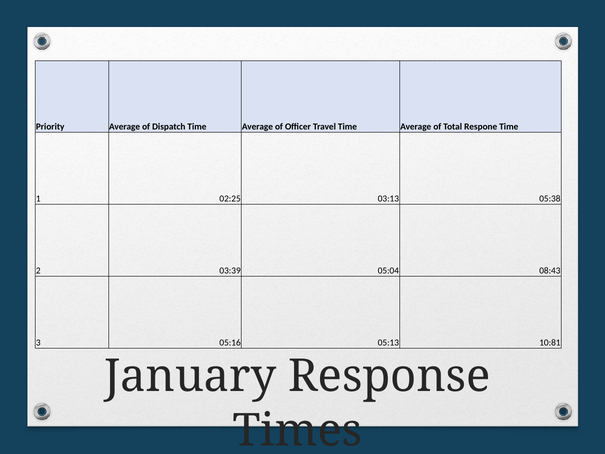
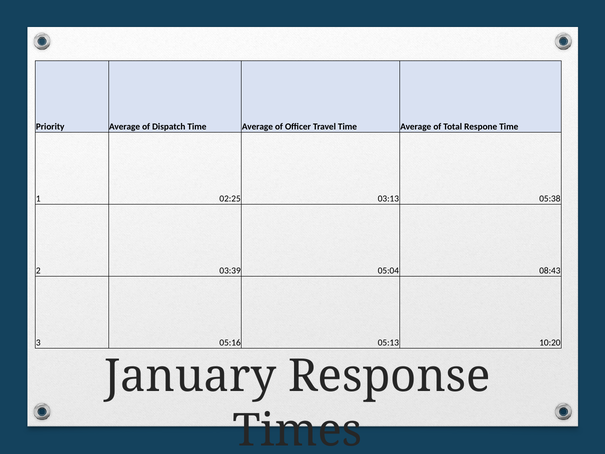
10:81: 10:81 -> 10:20 (550, 342)
